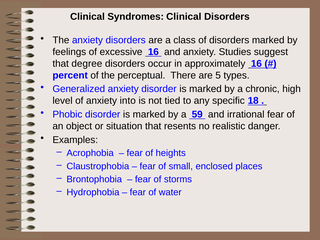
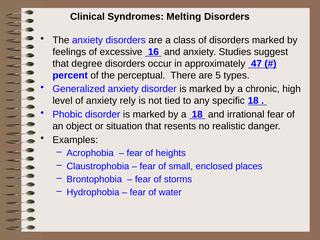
Syndromes Clinical: Clinical -> Melting (184, 17)
approximately 16: 16 -> 47 (256, 64)
into: into -> rely (128, 101)
a 59: 59 -> 18 (197, 114)
